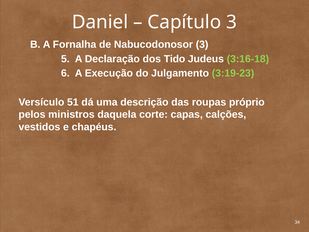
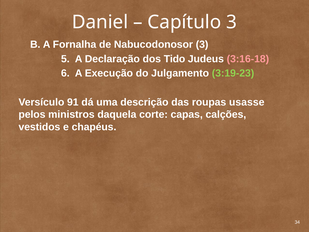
3:16-18 colour: light green -> pink (248, 59)
51: 51 -> 91 (73, 102)
próprio: próprio -> usasse (247, 102)
